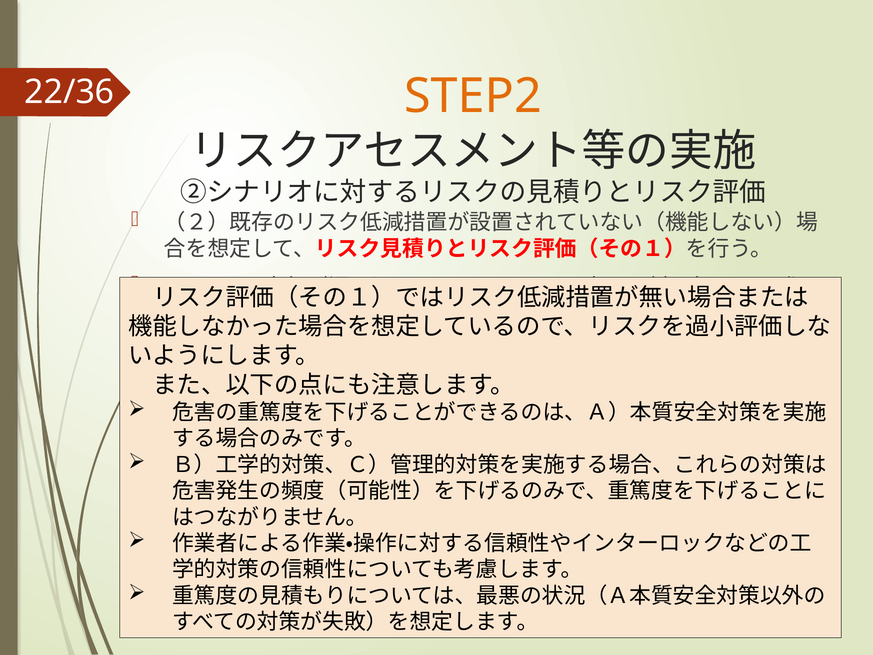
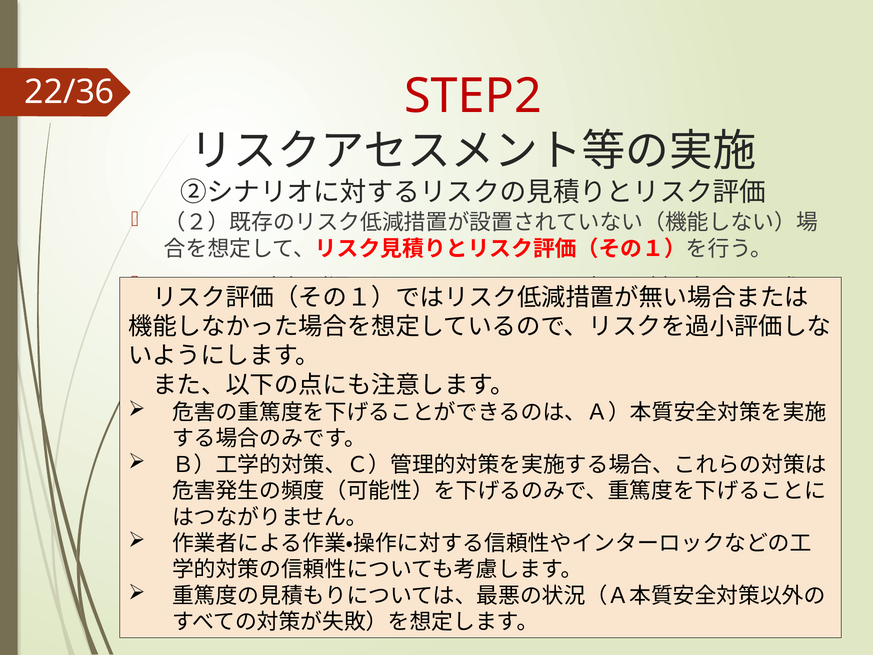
STEP2 colour: orange -> red (473, 96)
